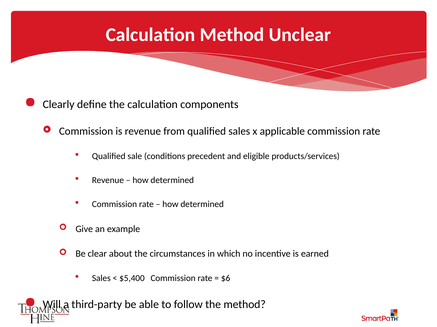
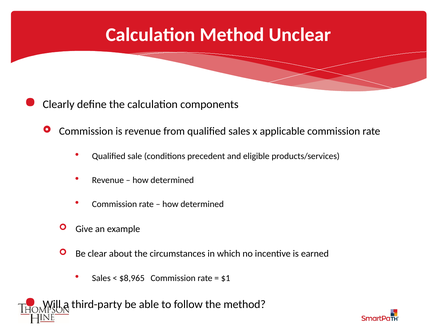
$5,400: $5,400 -> $8,965 (132, 279)
$6: $6 -> $1 (226, 279)
